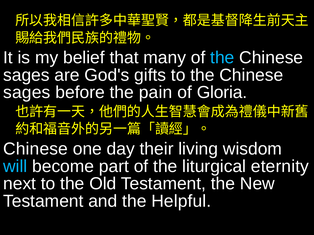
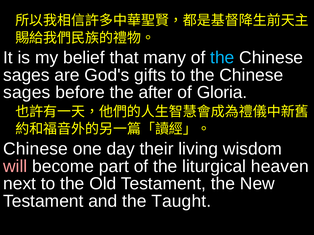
pain: pain -> after (156, 93)
will colour: light blue -> pink (15, 167)
eternity: eternity -> heaven (280, 167)
Helpful: Helpful -> Taught (181, 202)
